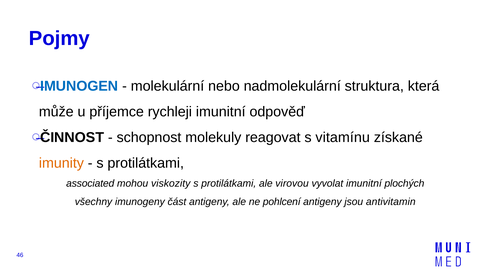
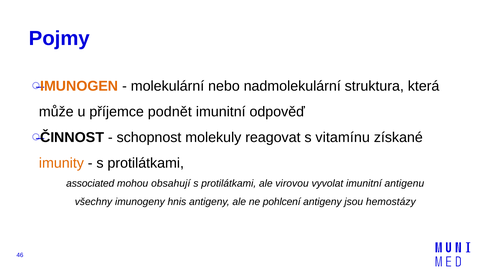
IMUNOGEN colour: blue -> orange (79, 86)
rychleji: rychleji -> podnět (170, 111)
viskozity: viskozity -> obsahují (171, 183)
plochých: plochých -> antigenu (404, 183)
část: část -> hnis (177, 201)
antivitamin: antivitamin -> hemostázy (391, 201)
